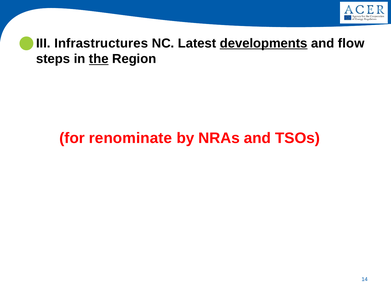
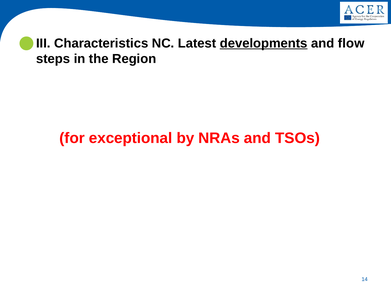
Infrastructures: Infrastructures -> Characteristics (101, 43)
the underline: present -> none (99, 59)
renominate: renominate -> exceptional (131, 138)
